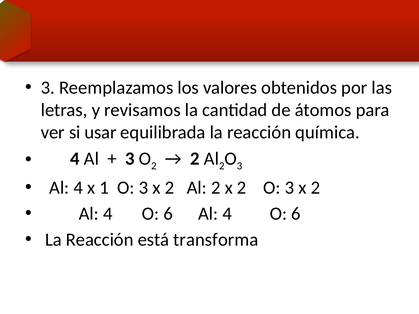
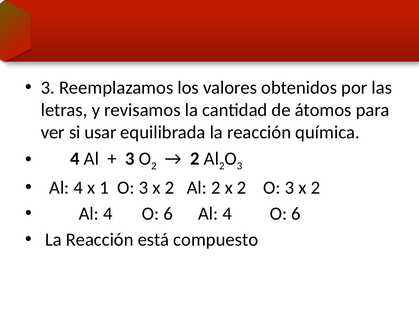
transforma: transforma -> compuesto (216, 240)
